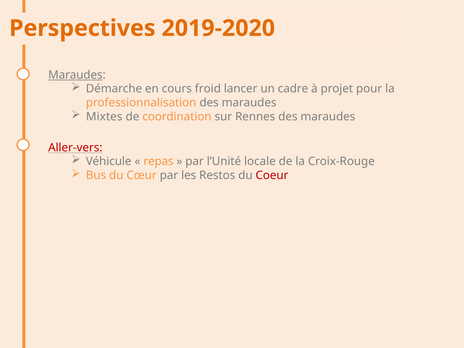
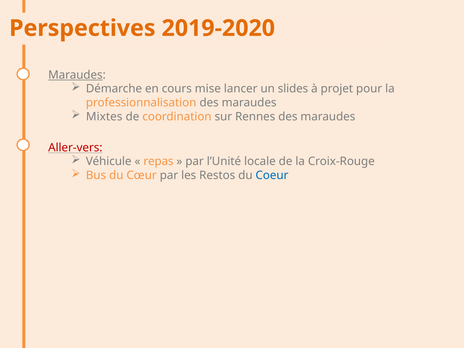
froid: froid -> mise (208, 89)
cadre: cadre -> slides (293, 89)
Coeur colour: red -> blue (272, 175)
